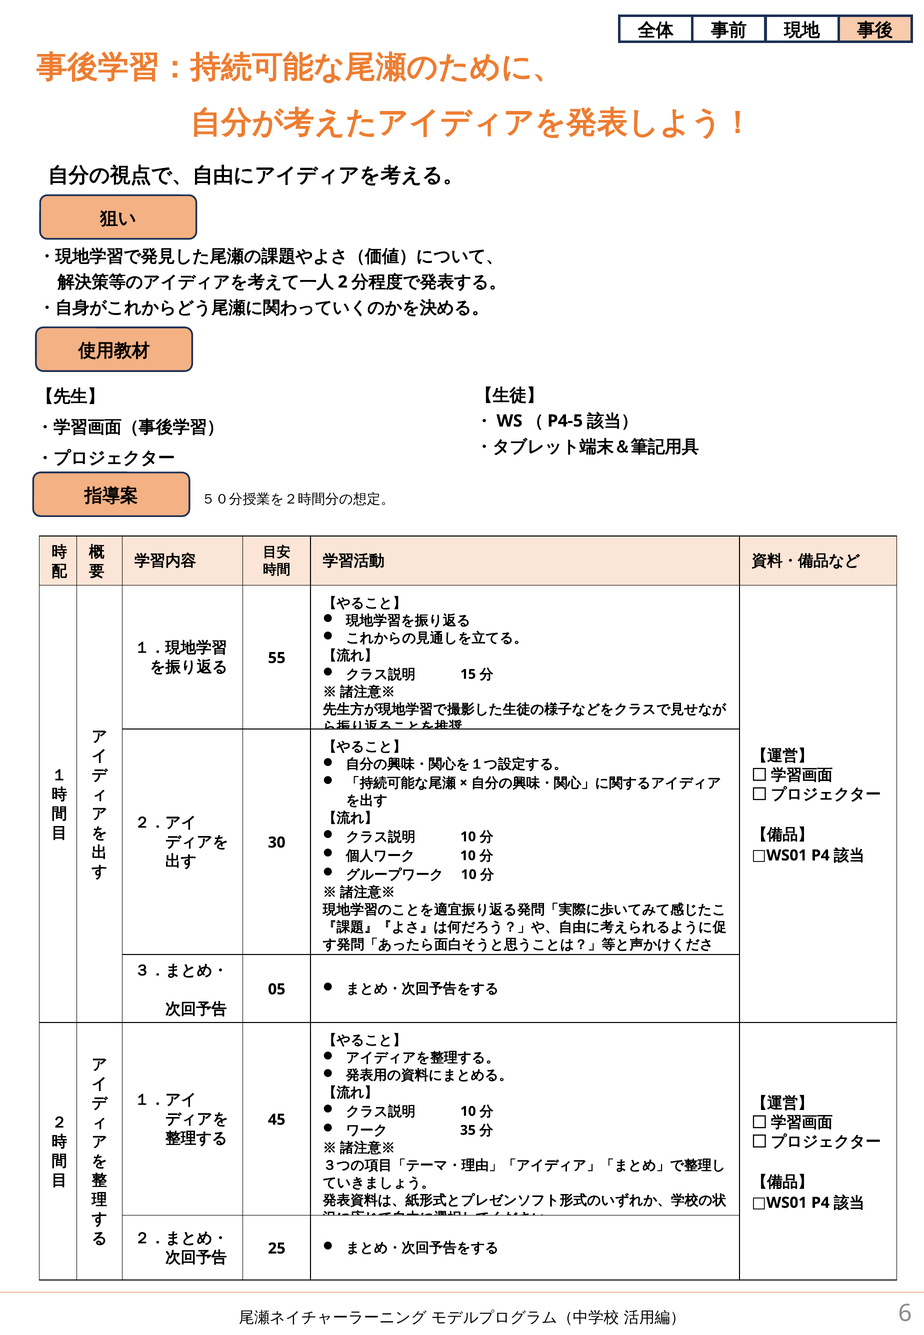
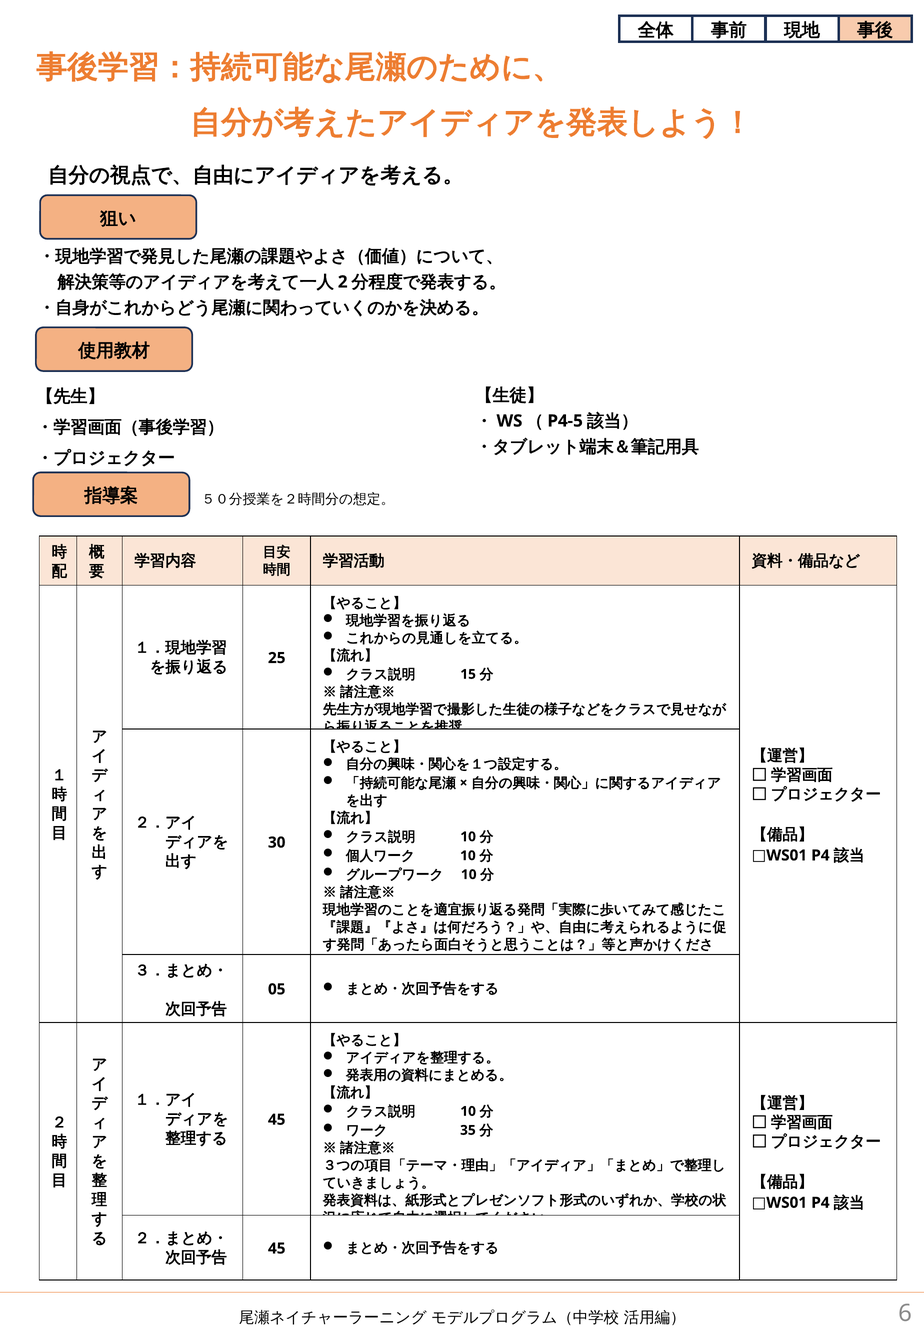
55: 55 -> 25 (277, 658)
25: 25 -> 45 (277, 1248)
